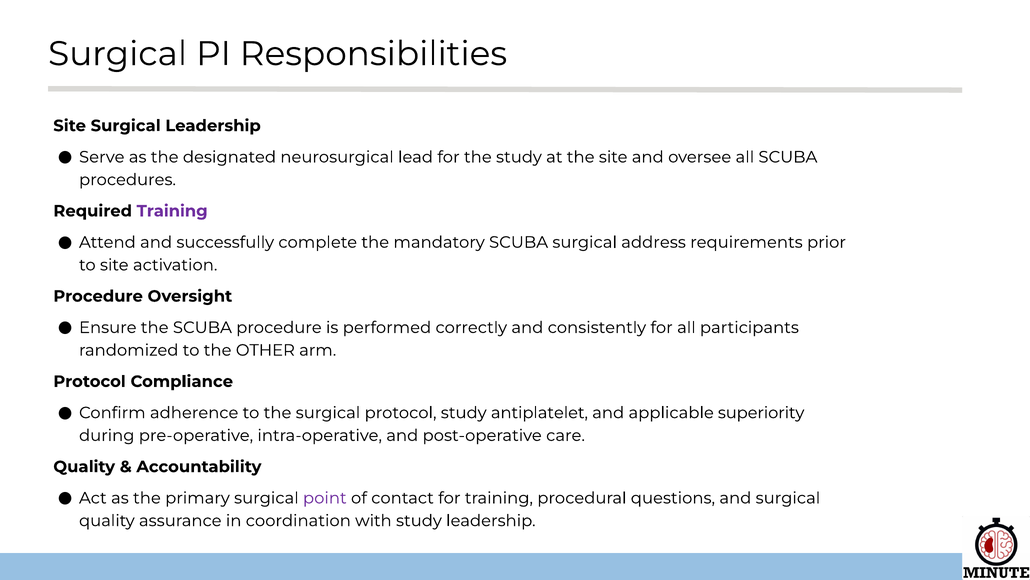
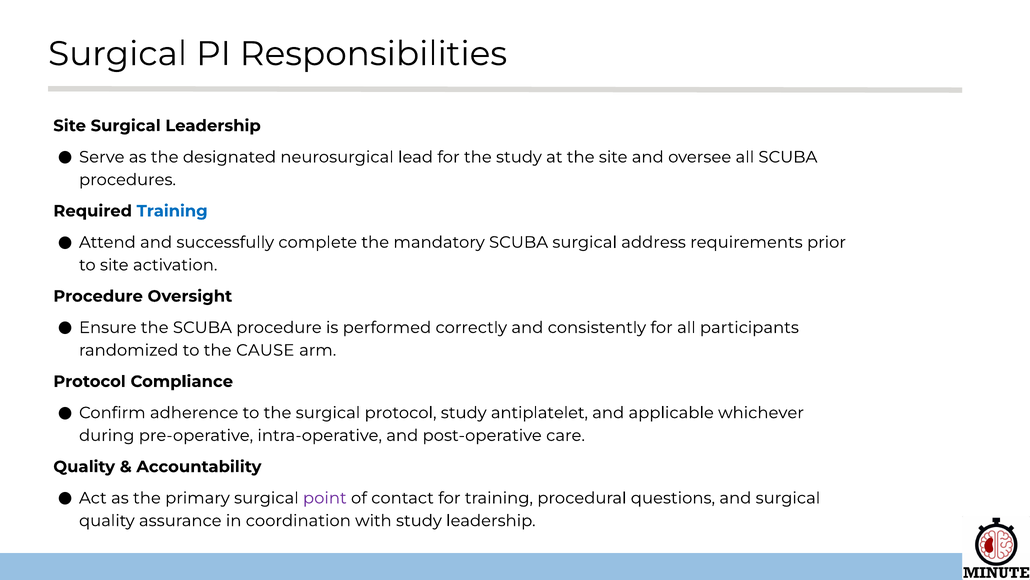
Training colour: purple -> blue (172, 211)
OTHER: OTHER -> CAUSE (265, 350)
superiority: superiority -> whichever (761, 412)
